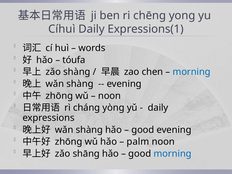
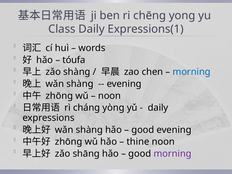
Cíhuì: Cíhuì -> Class (62, 29)
palm: palm -> thine (138, 142)
morning colour: blue -> purple (173, 154)
